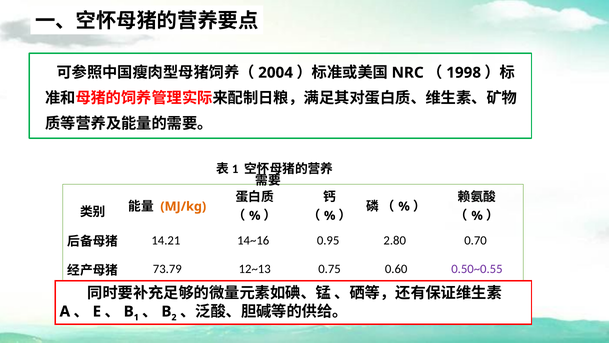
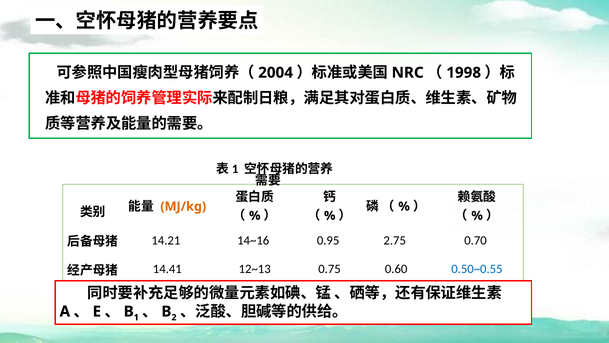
2.80: 2.80 -> 2.75 (395, 240)
73.79: 73.79 -> 14.41 (167, 269)
0.50~0.55 colour: purple -> blue (477, 269)
